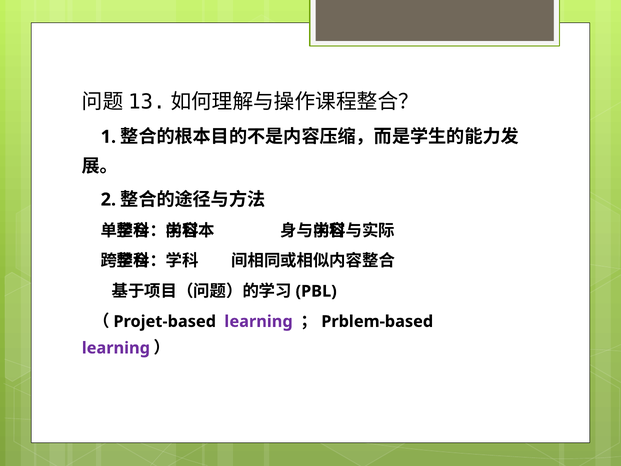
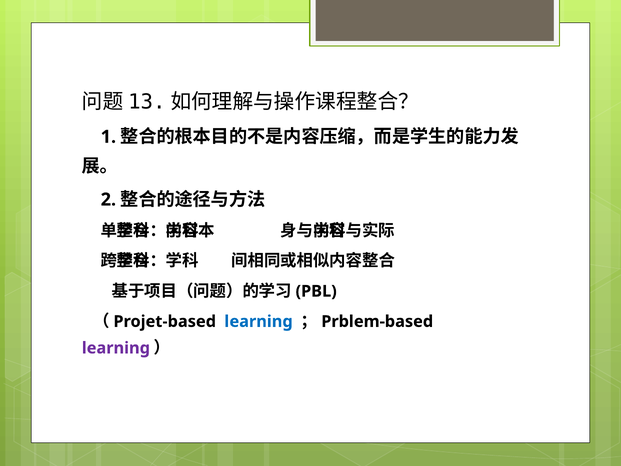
learning colour: purple -> blue (259, 321)
